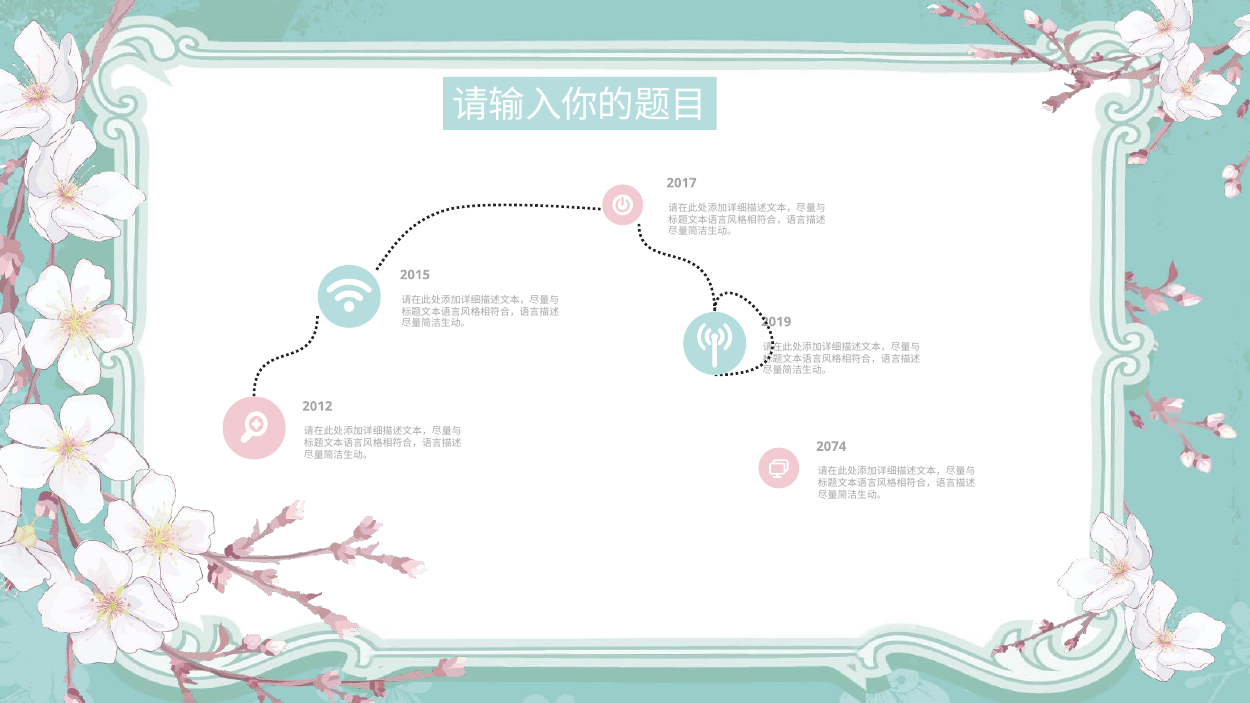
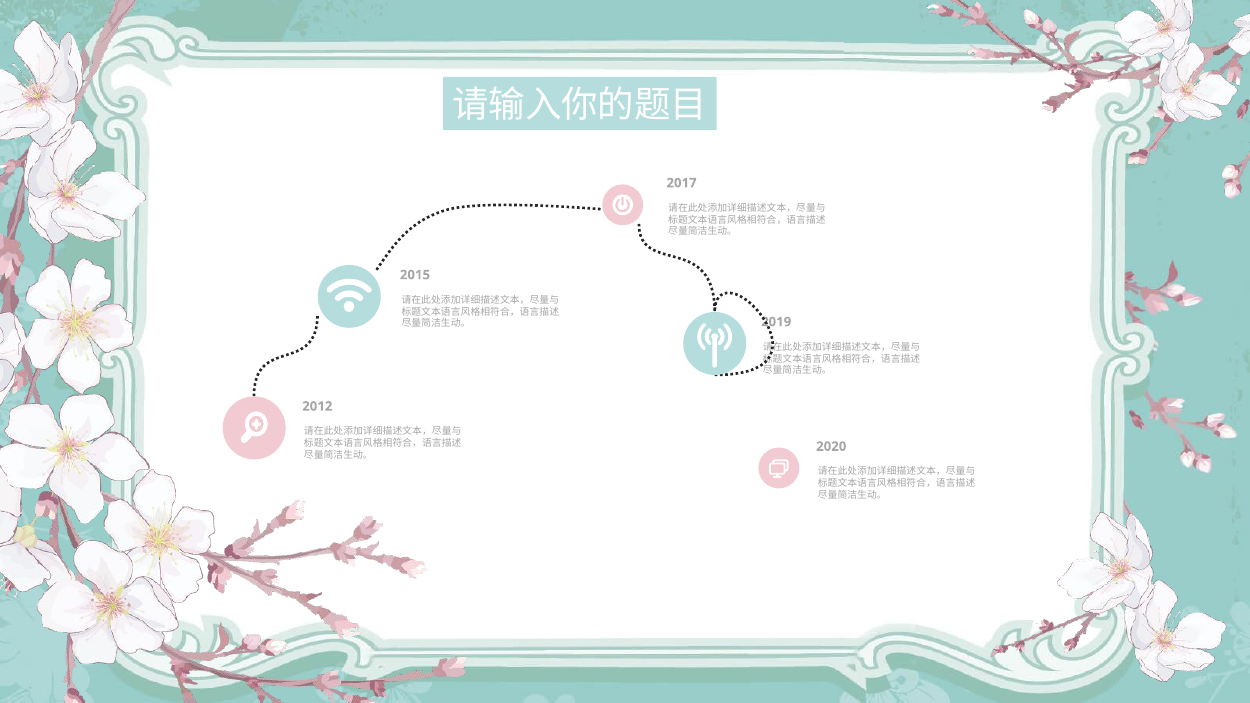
2074: 2074 -> 2020 (831, 447)
